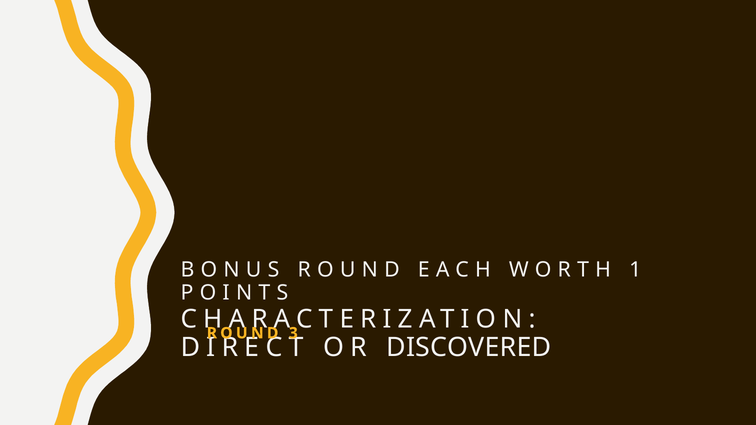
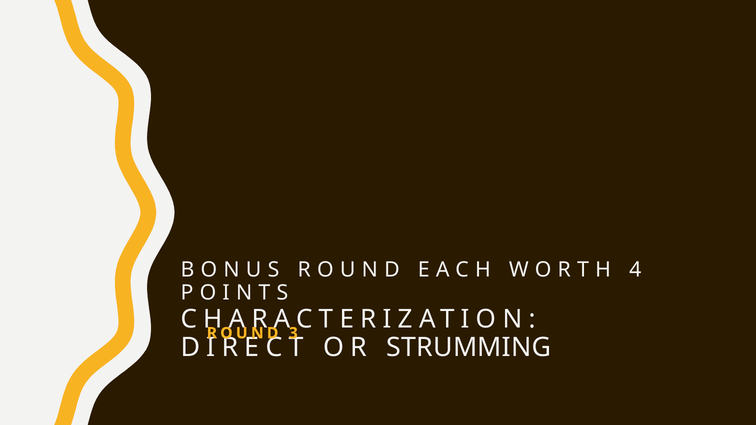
1: 1 -> 4 (635, 270)
DISCOVERED: DISCOVERED -> STRUMMING (469, 348)
